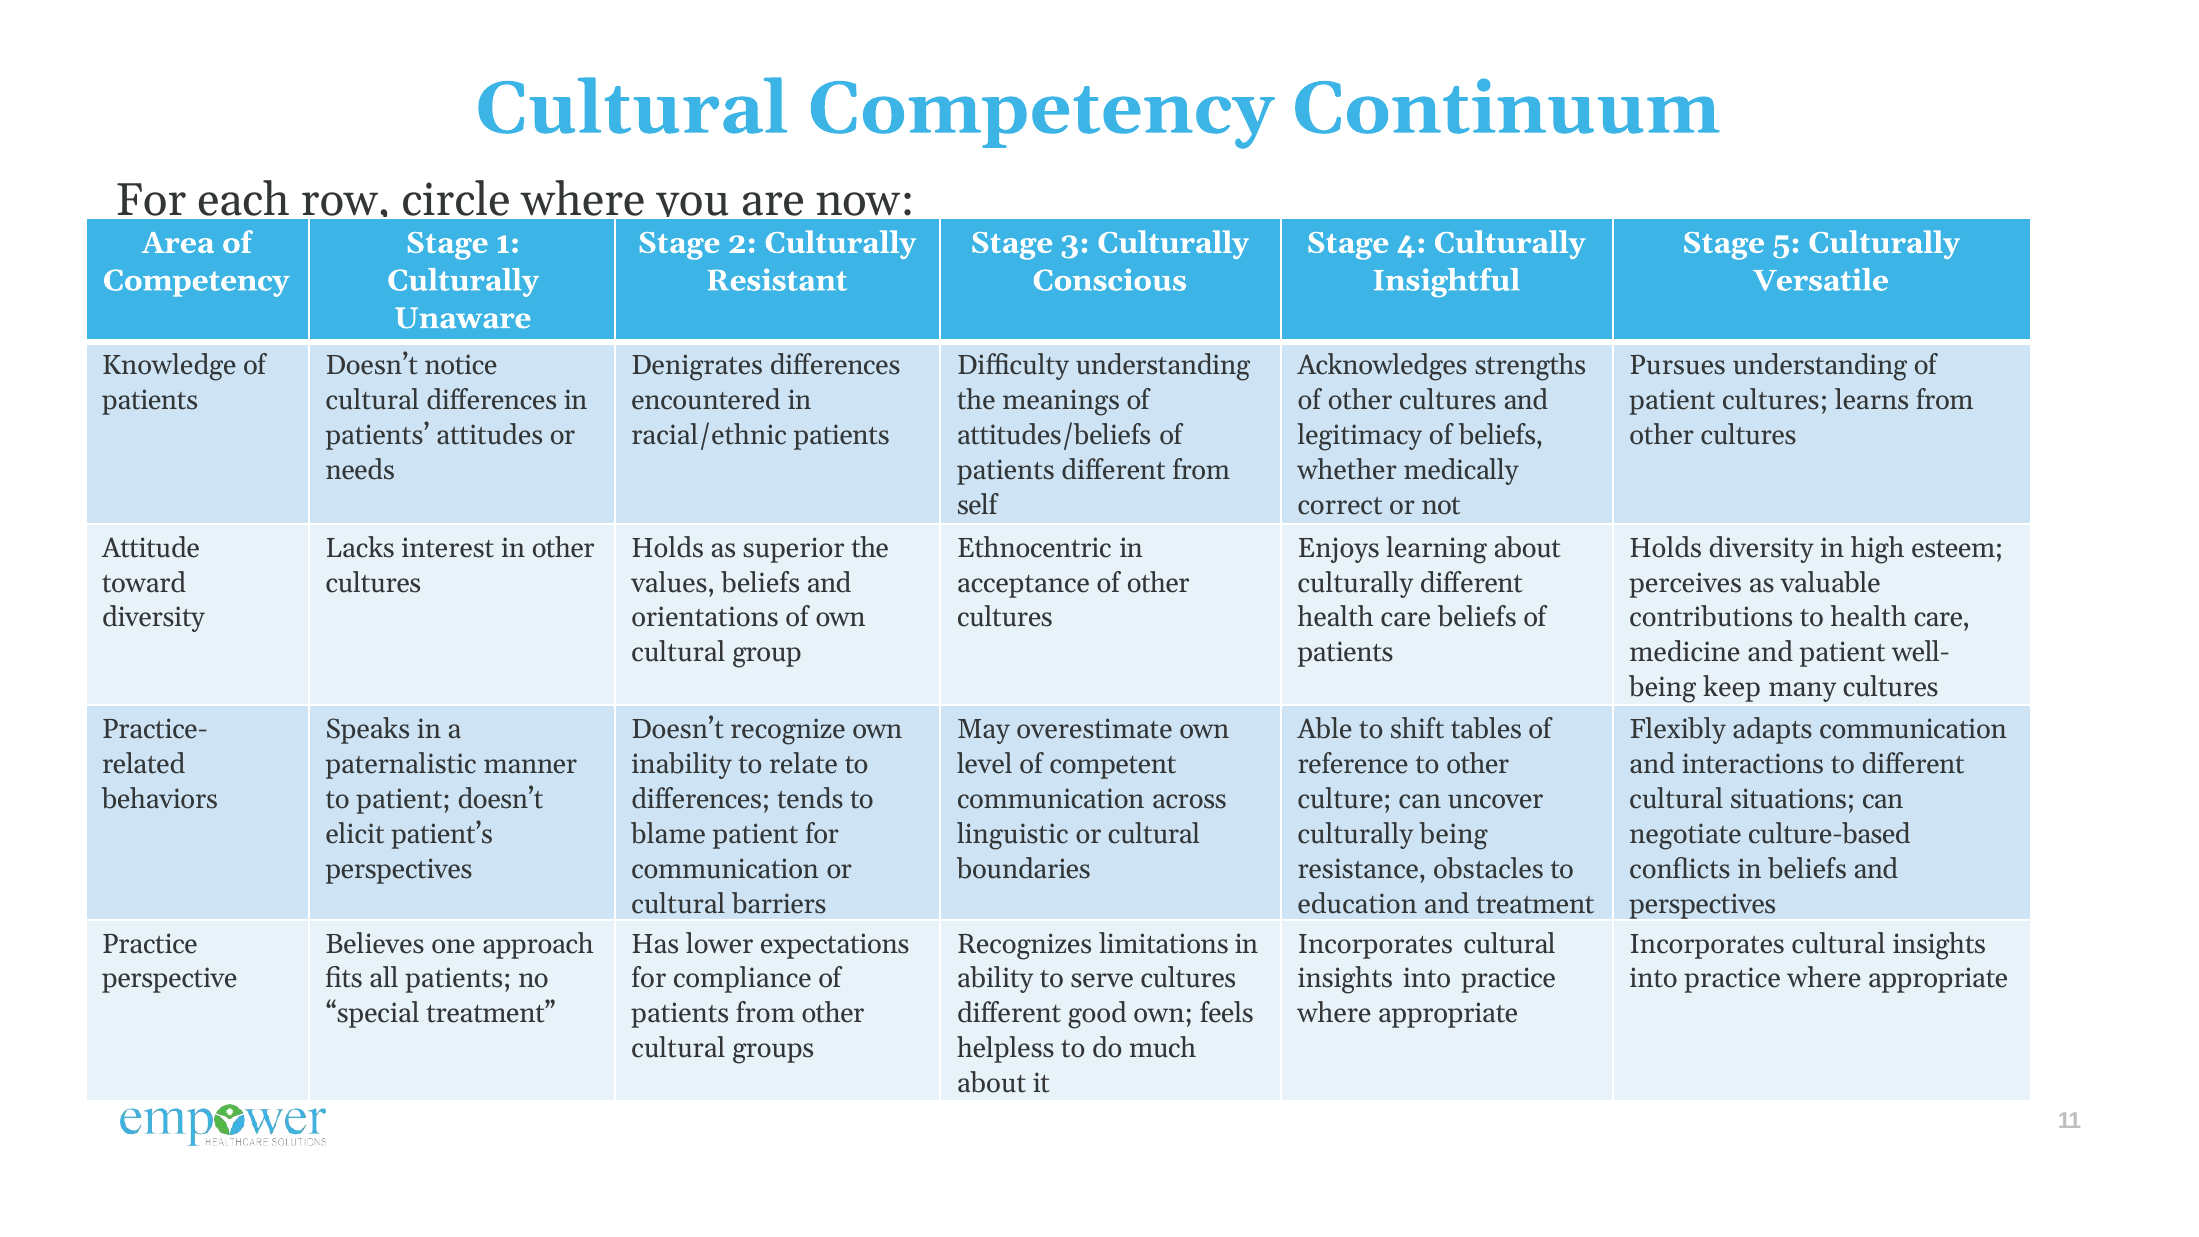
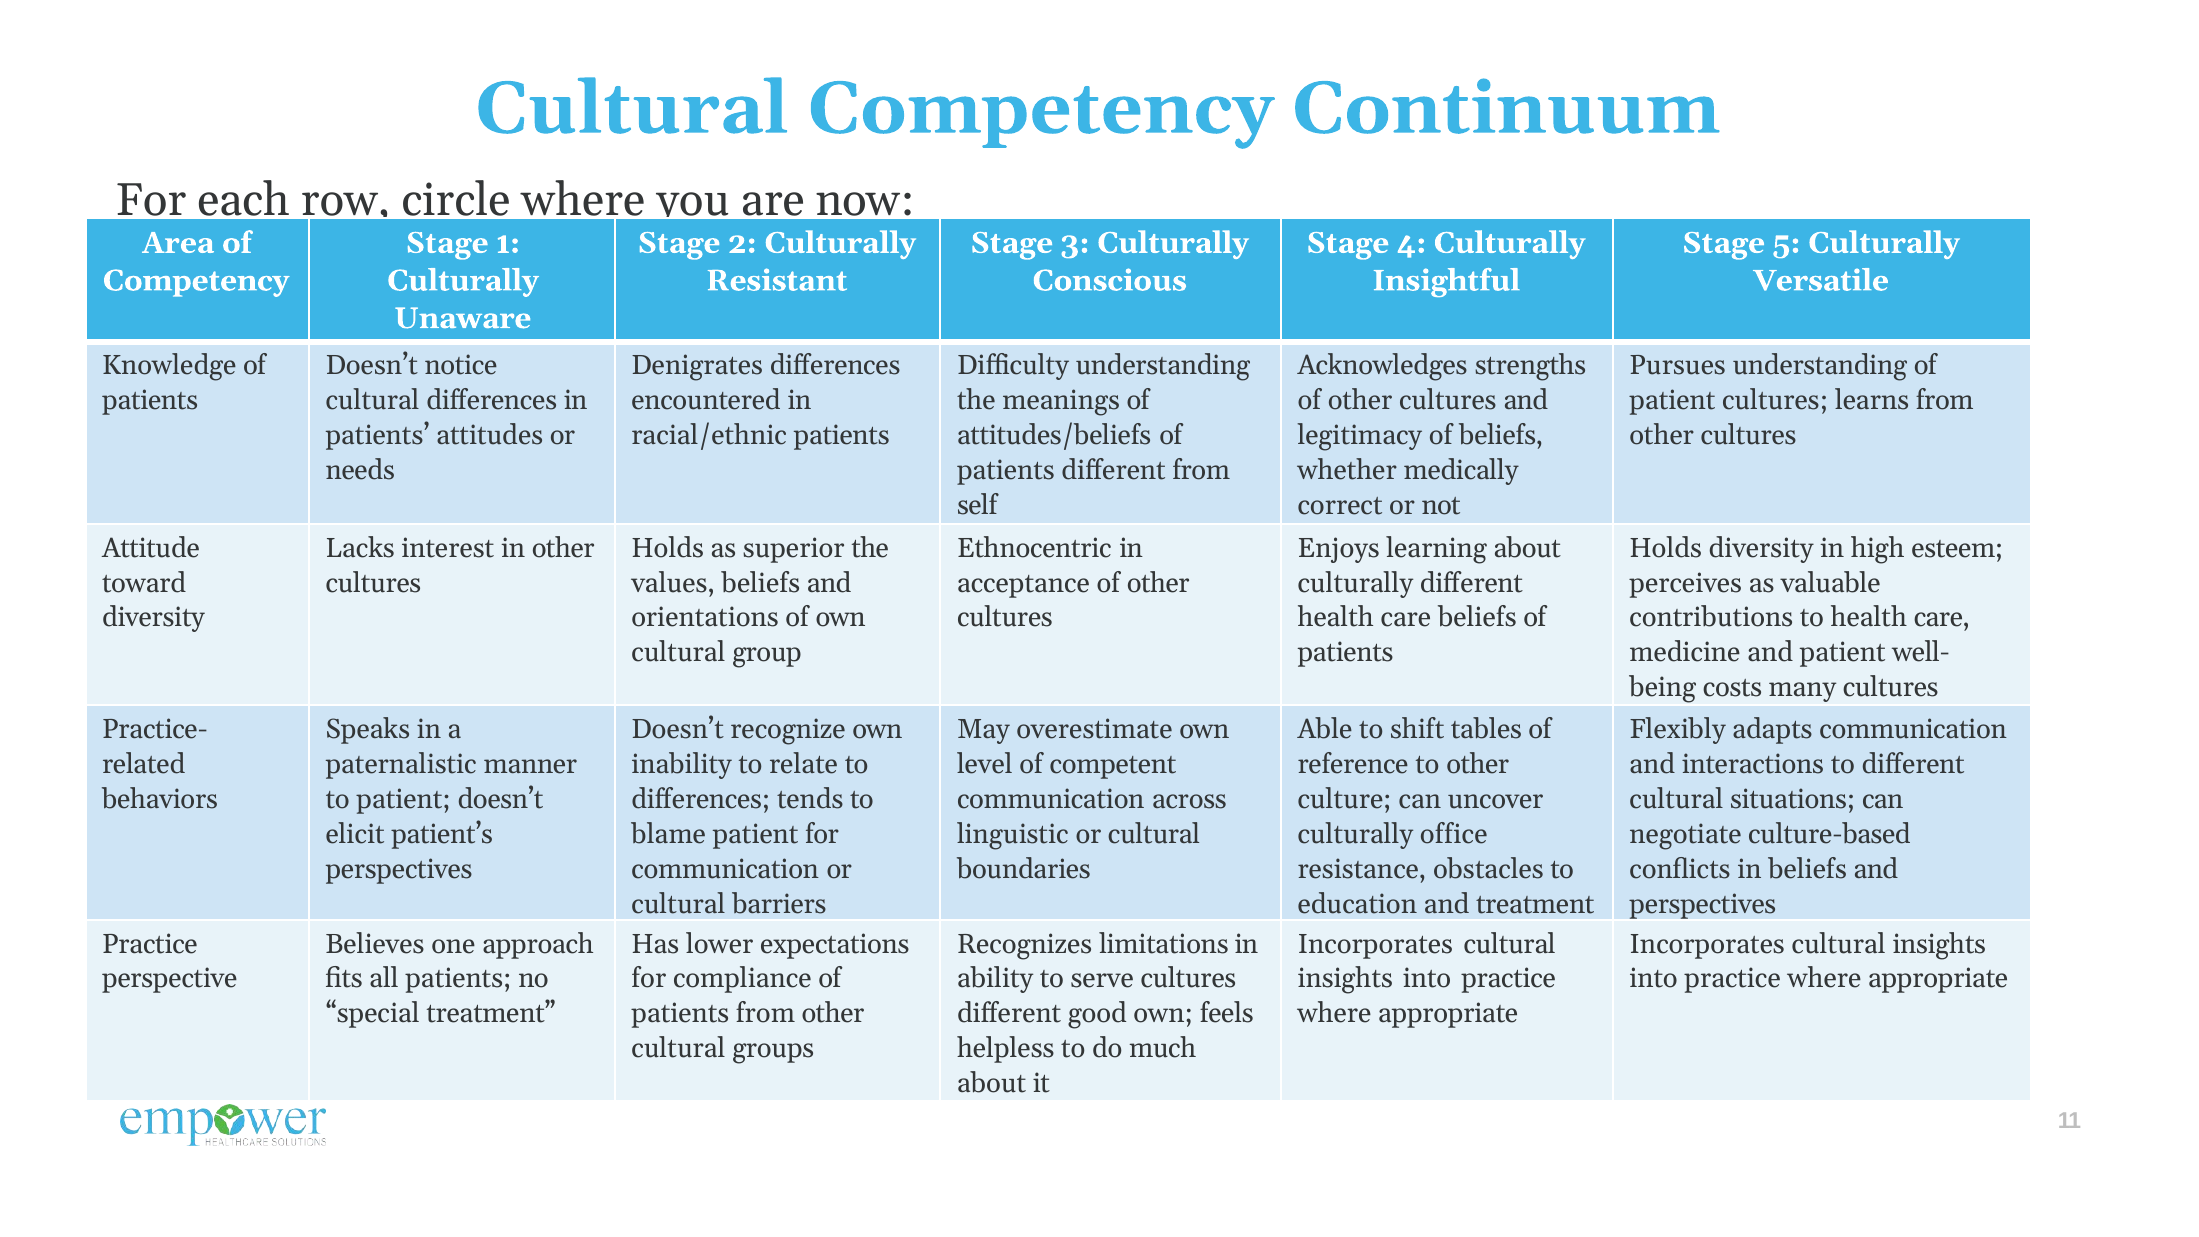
keep: keep -> costs (1733, 688)
culturally being: being -> office (1454, 834)
